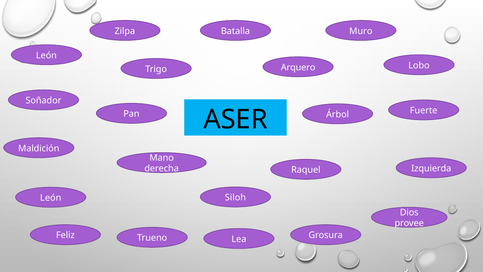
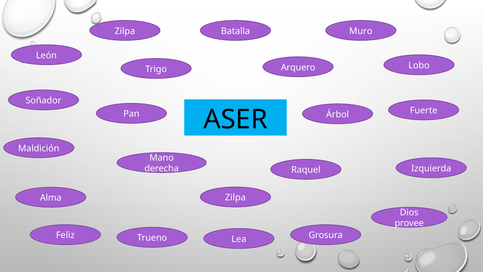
Siloh: Siloh -> Zilpa (235, 197)
León: León -> Alma (51, 198)
